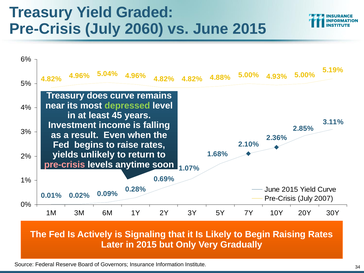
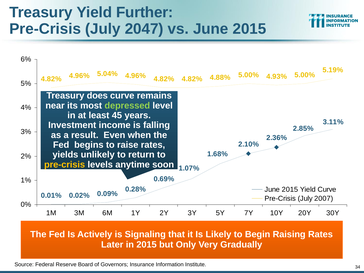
Graded: Graded -> Further (145, 12)
2060: 2060 -> 2047 (144, 29)
pre-crisis colour: pink -> yellow (65, 165)
